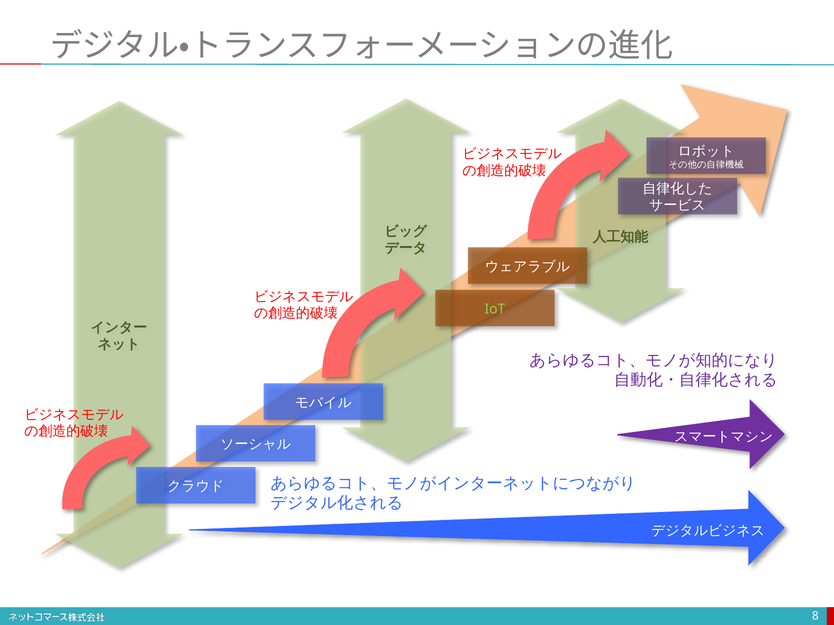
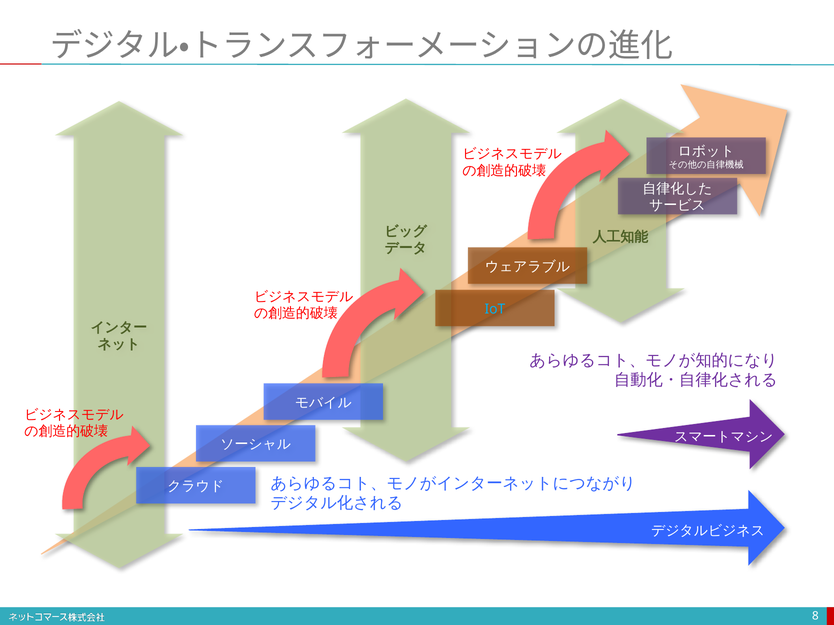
IoT colour: light green -> light blue (495, 309)
